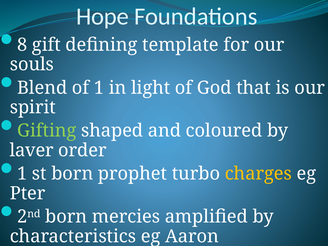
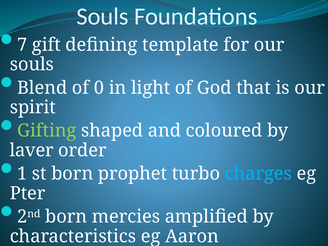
Hope: Hope -> Souls (102, 16)
8: 8 -> 7 (22, 45)
of 1: 1 -> 0 (99, 88)
charges colour: yellow -> light blue (258, 174)
